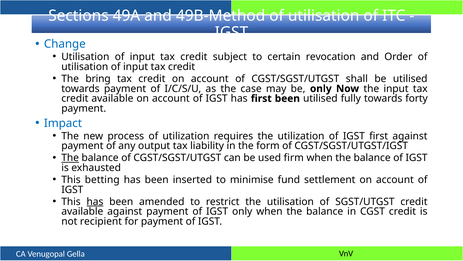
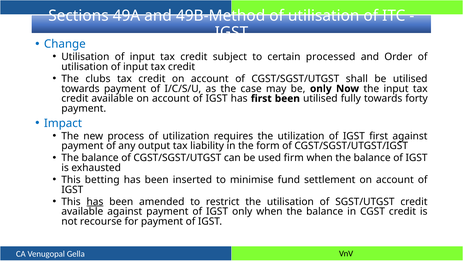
revocation: revocation -> processed (331, 57)
bring: bring -> clubs (98, 79)
The underline: present -> none (70, 158)
recipient: recipient -> recourse (101, 221)
